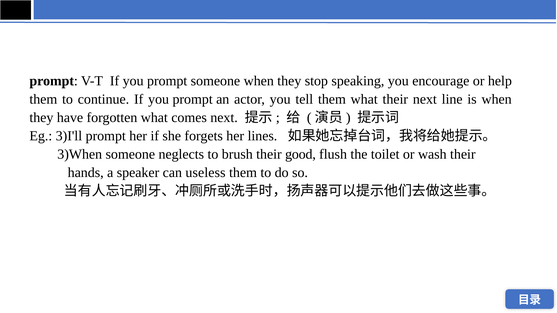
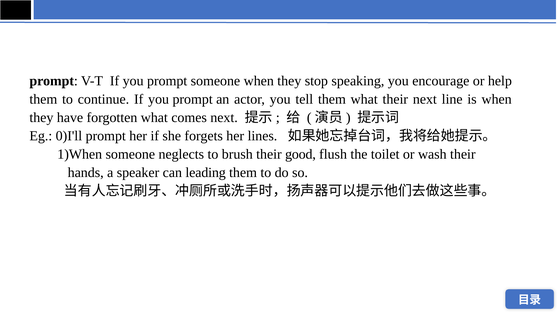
3)I'll: 3)I'll -> 0)I'll (69, 136)
3)When: 3)When -> 1)When (80, 154)
useless: useless -> leading (206, 173)
